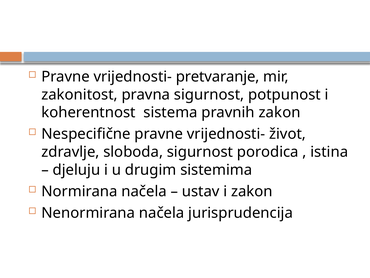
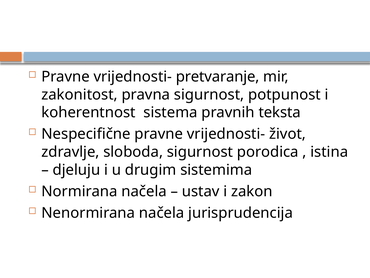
pravnih zakon: zakon -> teksta (280, 112)
